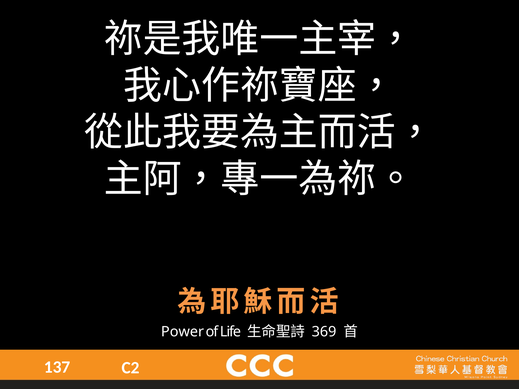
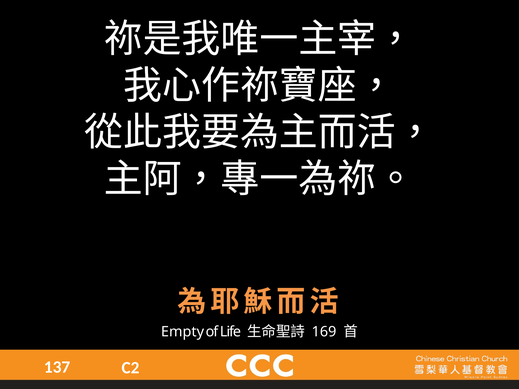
Power: Power -> Empty (183, 332)
369: 369 -> 169 (324, 332)
